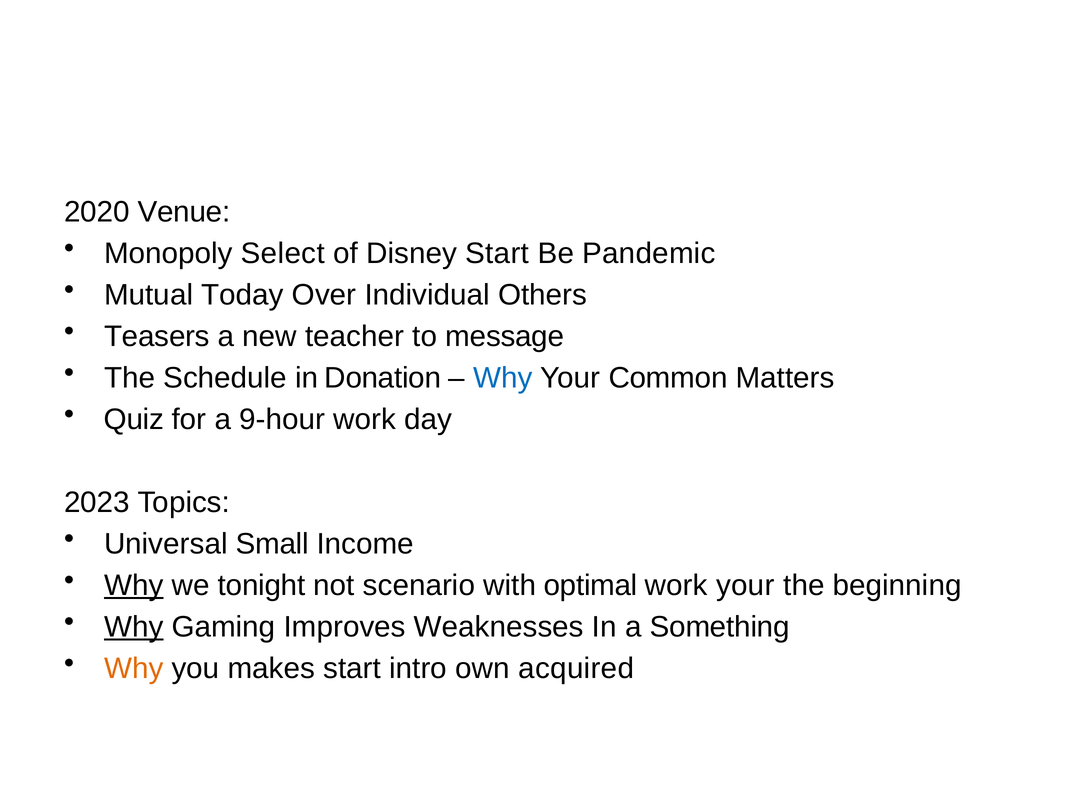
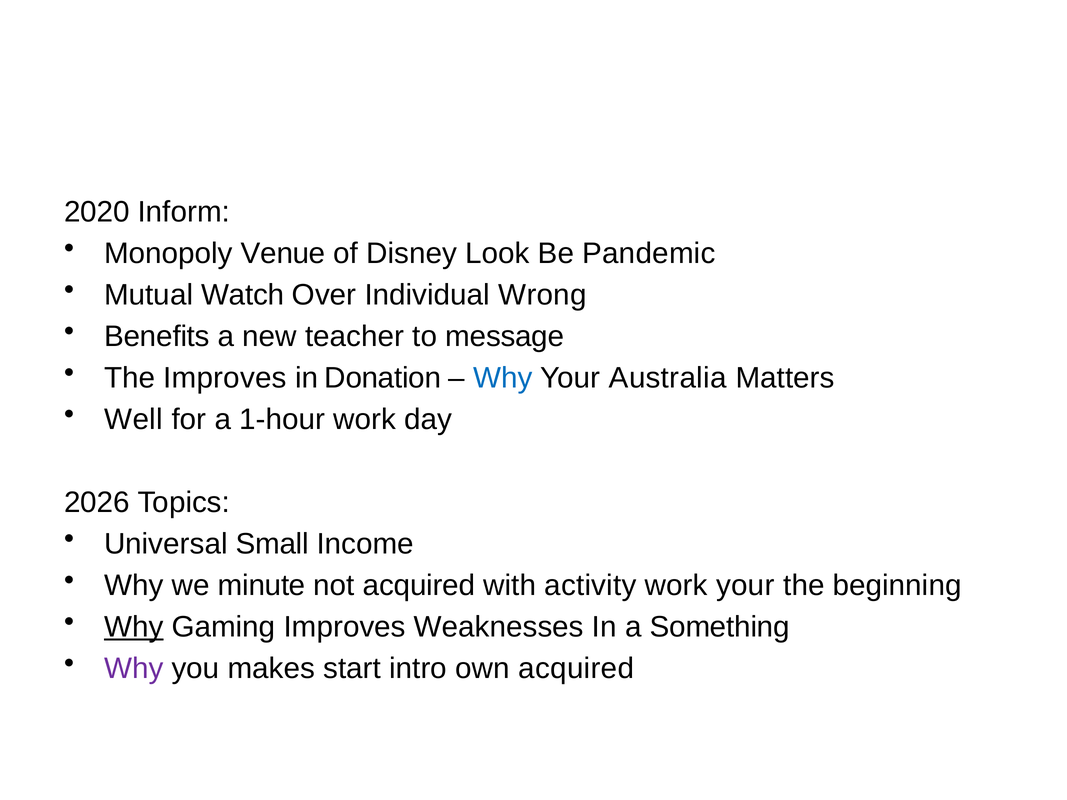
Venue: Venue -> Inform (184, 212)
Select: Select -> Venue (283, 253)
Disney Start: Start -> Look (497, 253)
Today: Today -> Watch (243, 295)
Others: Others -> Wrong (542, 295)
Teasers: Teasers -> Benefits (157, 336)
The Schedule: Schedule -> Improves (225, 378)
Common: Common -> Australia (668, 378)
Quiz: Quiz -> Well (134, 419)
9-hour: 9-hour -> 1-hour (282, 419)
2023: 2023 -> 2026 (97, 502)
Why underline: present -> none (134, 585)
tonight: tonight -> minute (262, 585)
not scenario: scenario -> acquired (419, 585)
optimal: optimal -> activity (590, 585)
Why colour: orange -> purple (134, 668)
